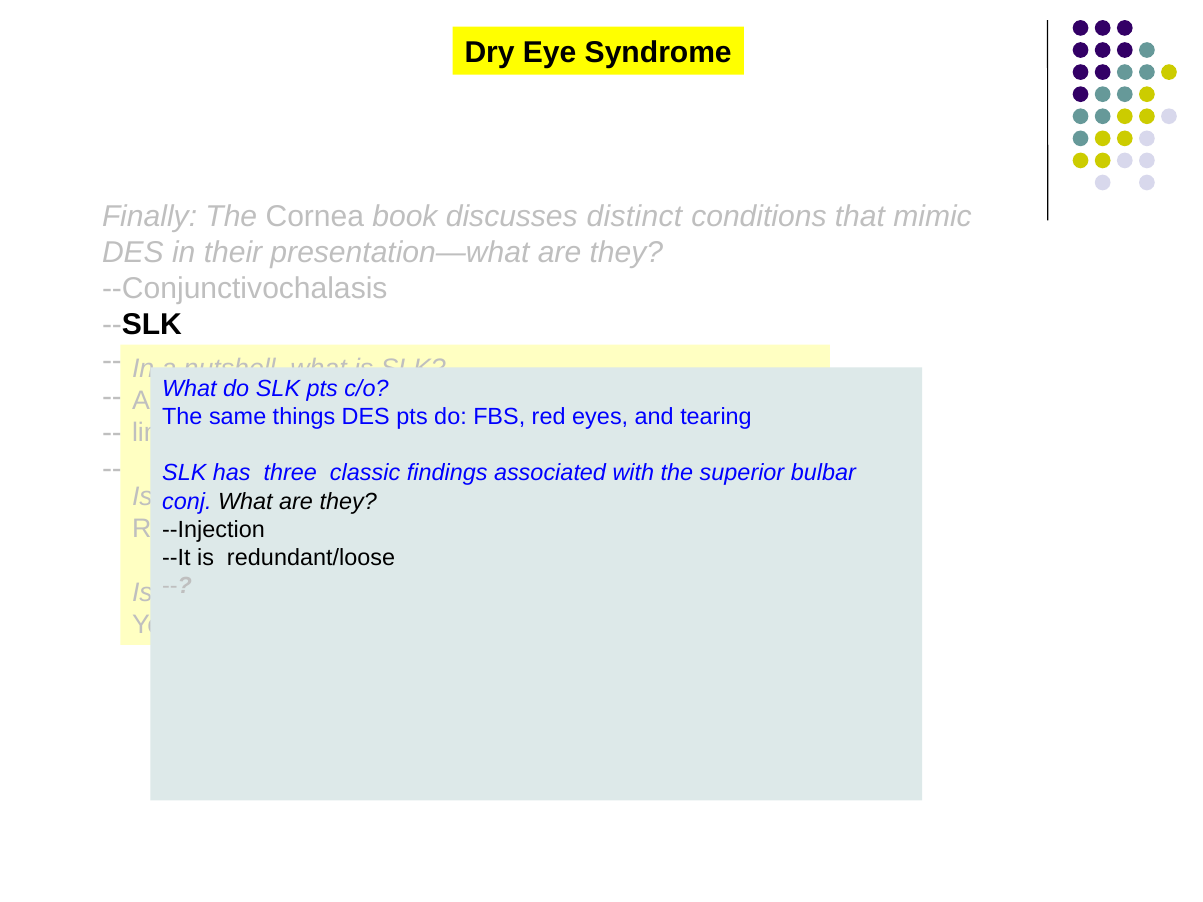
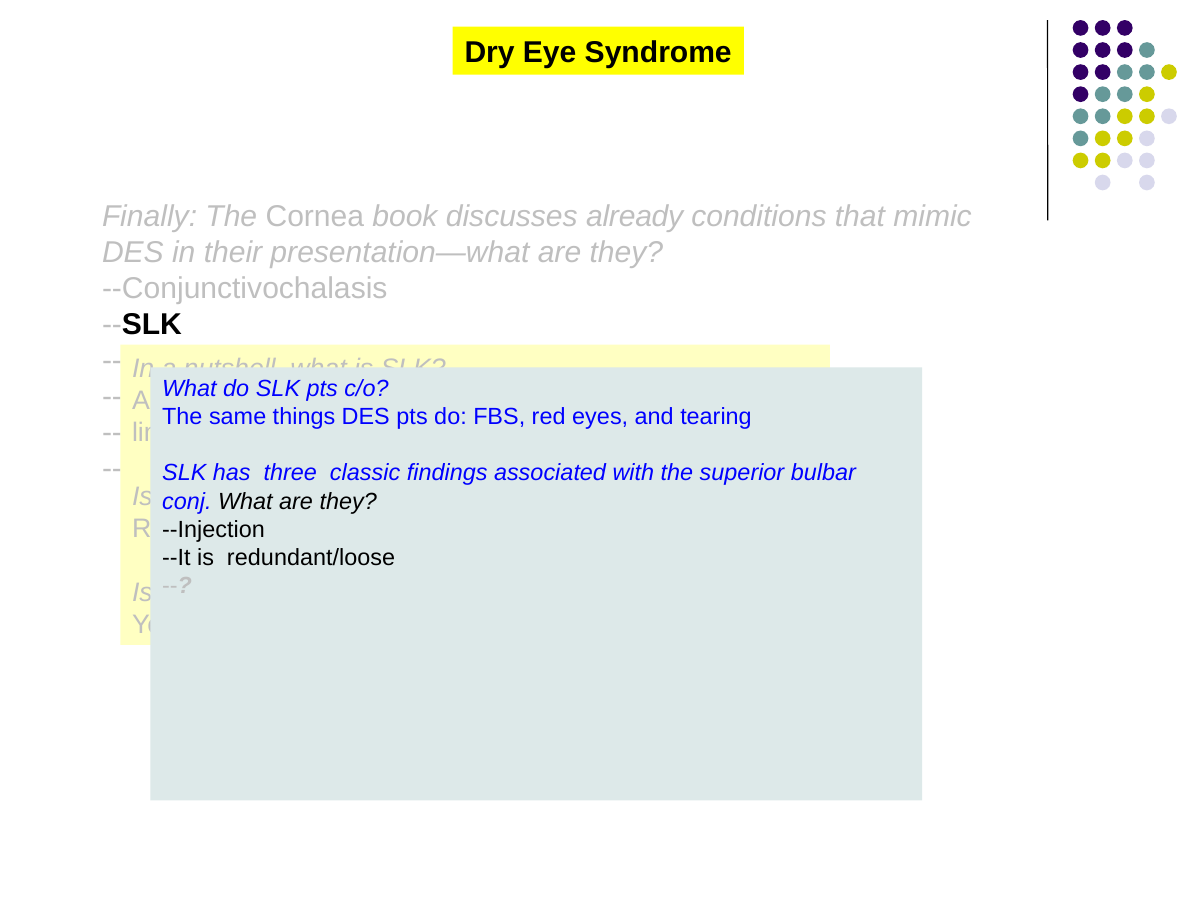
distinct: distinct -> already (635, 217)
